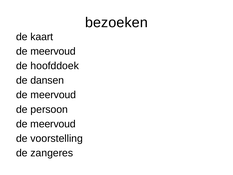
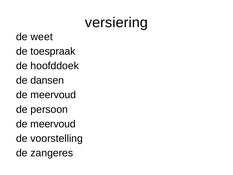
bezoeken: bezoeken -> versiering (116, 23)
kaart: kaart -> weet (42, 37)
meervoud: meervoud -> toespraak (53, 51)
